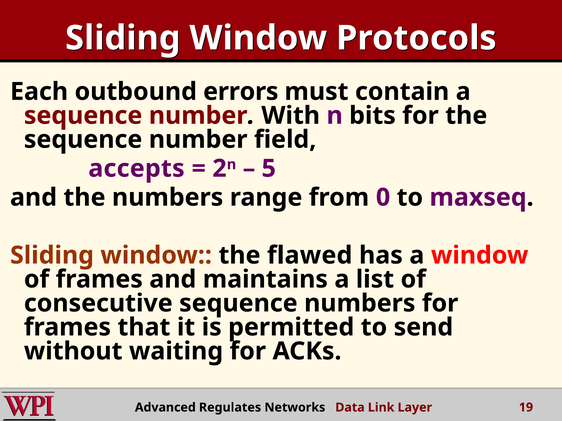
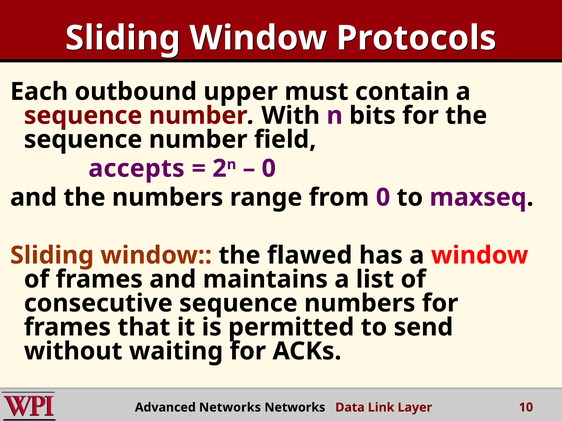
errors: errors -> upper (241, 92)
5: 5 -> 0 (269, 169)
Advanced Regulates: Regulates -> Networks (230, 408)
19: 19 -> 10 (526, 408)
